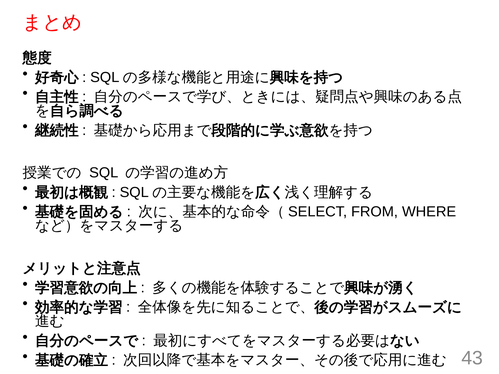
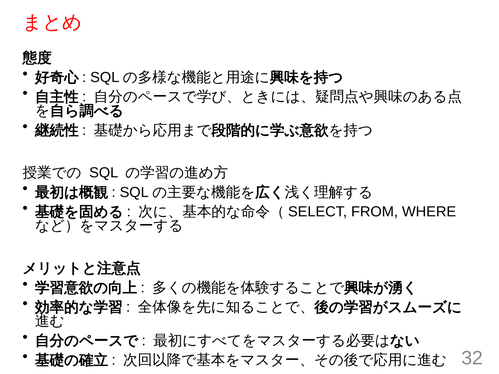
43: 43 -> 32 (472, 358)
